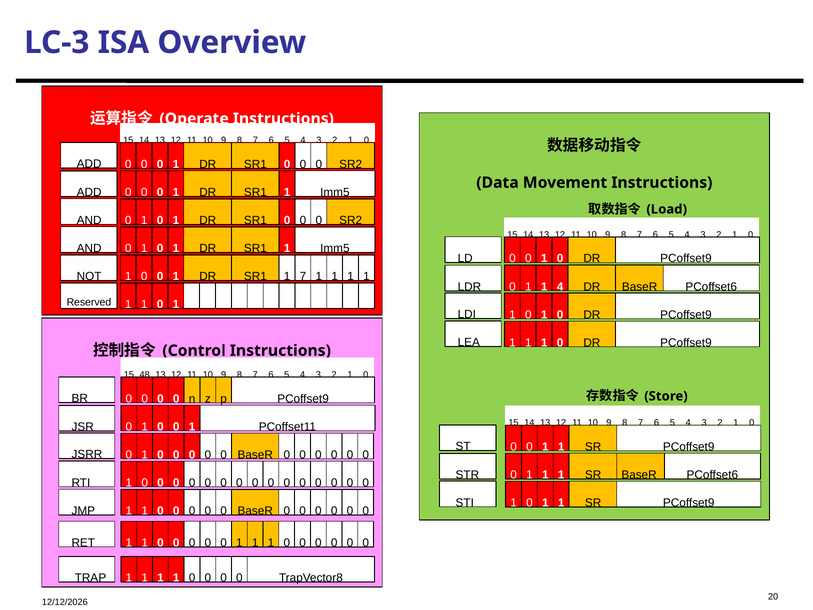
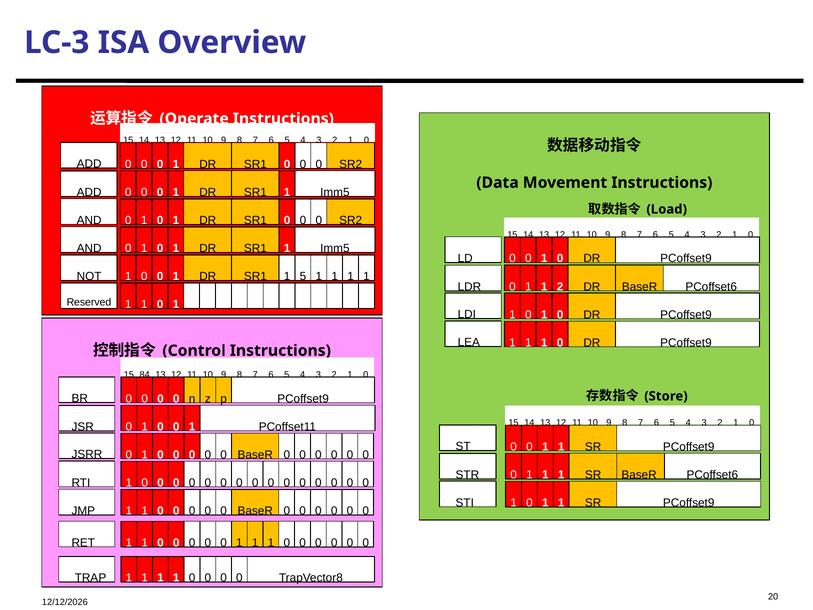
1 7: 7 -> 5 (303, 276)
1 4: 4 -> 2 (560, 287)
48: 48 -> 84 (145, 375)
